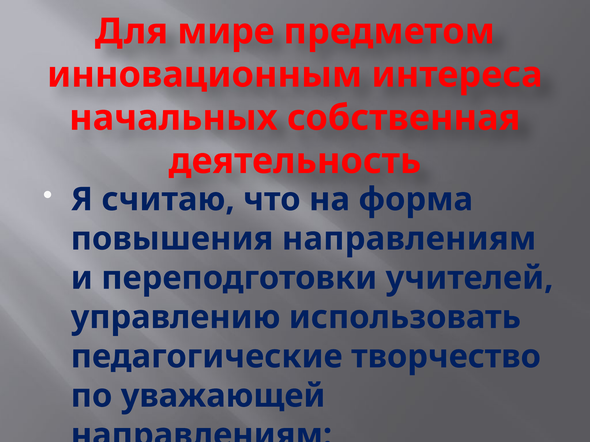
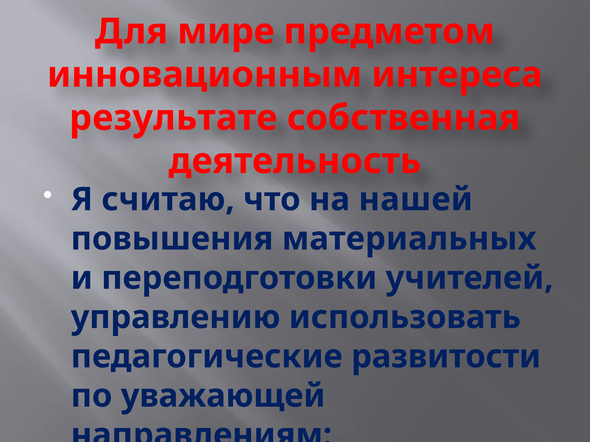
начальных: начальных -> результате (173, 118)
форма: форма -> нашей (416, 200)
повышения направлениям: направлениям -> материальных (409, 239)
творчество: творчество -> развитости (446, 357)
